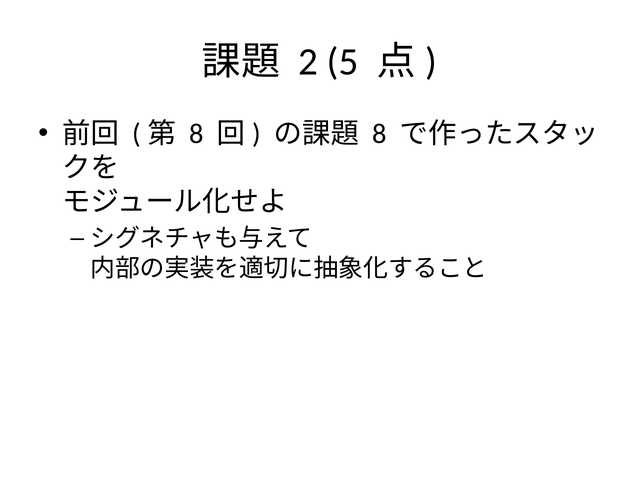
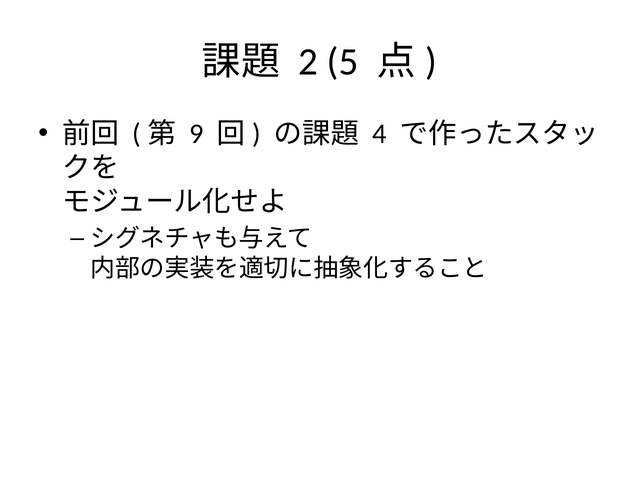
8: 8 -> 9 (196, 134)
8: 8 -> 4 (379, 134)
